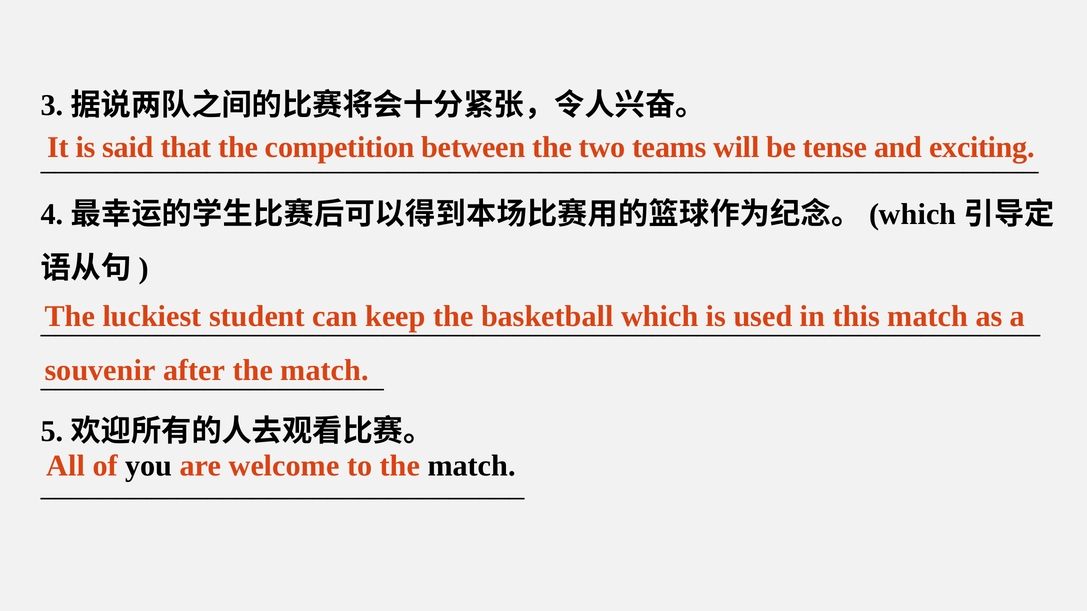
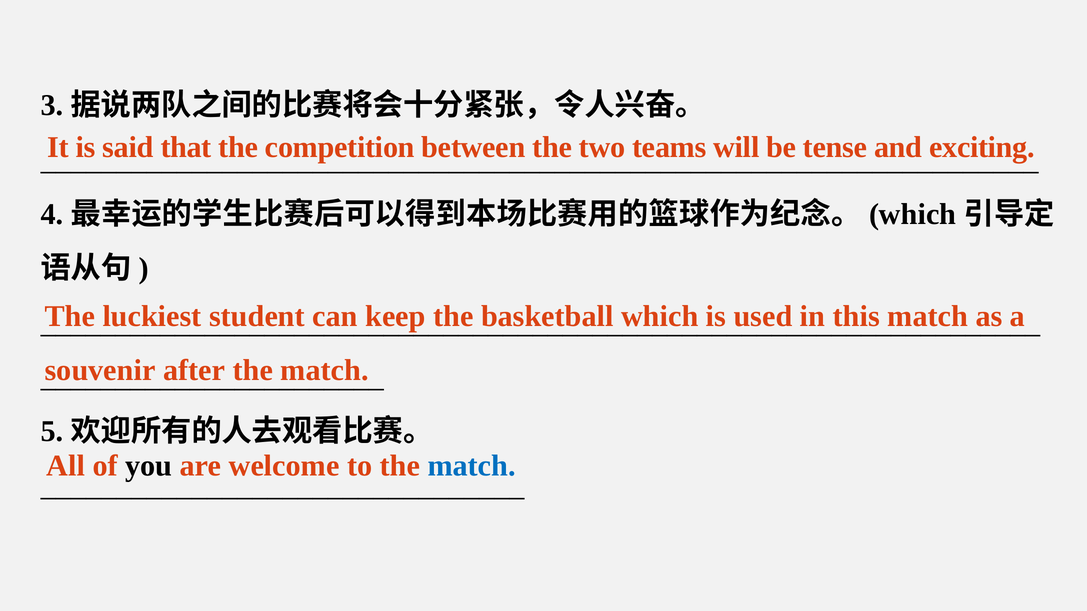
match colour: black -> blue (472, 466)
